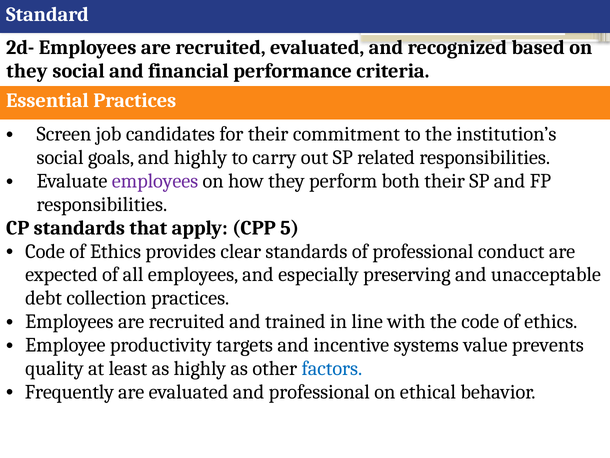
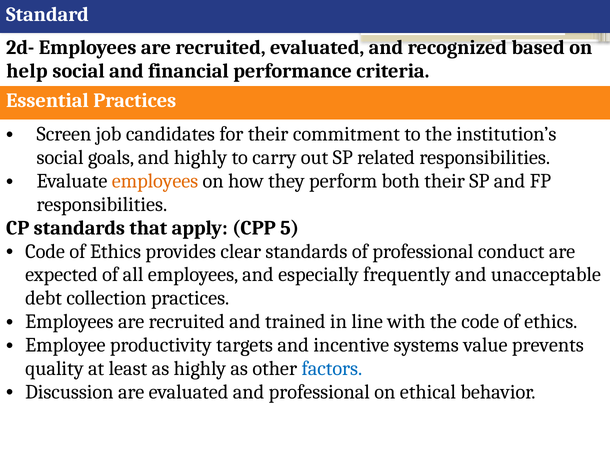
they: they -> help (27, 71)
employees colour: purple -> orange (155, 181)
preserving: preserving -> frequently (407, 274)
Frequently: Frequently -> Discussion (69, 391)
